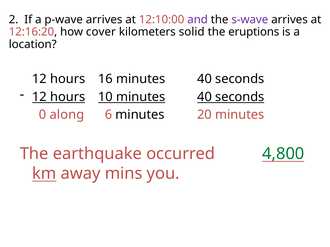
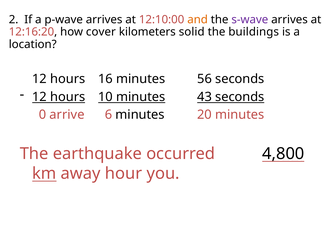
and colour: purple -> orange (198, 20)
eruptions: eruptions -> buildings (254, 32)
16 minutes 40: 40 -> 56 (205, 79)
10 minutes 40: 40 -> 43 (205, 97)
along: along -> arrive (67, 115)
4,800 colour: green -> black (283, 154)
mins: mins -> hour (124, 174)
